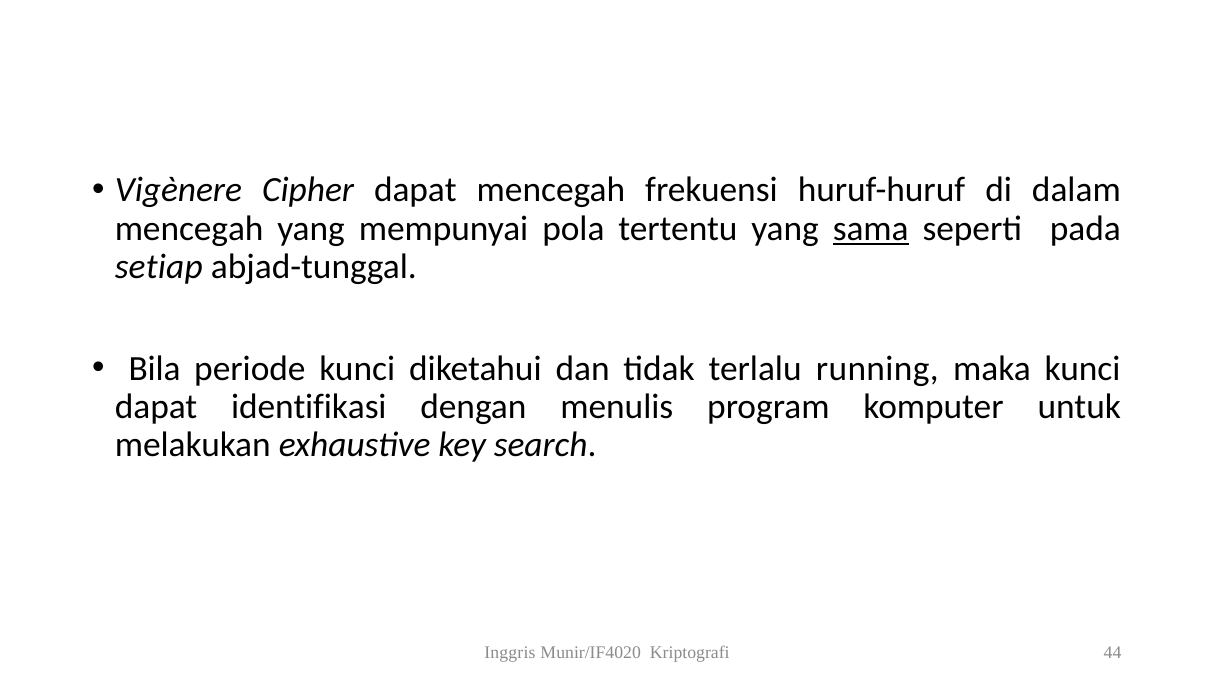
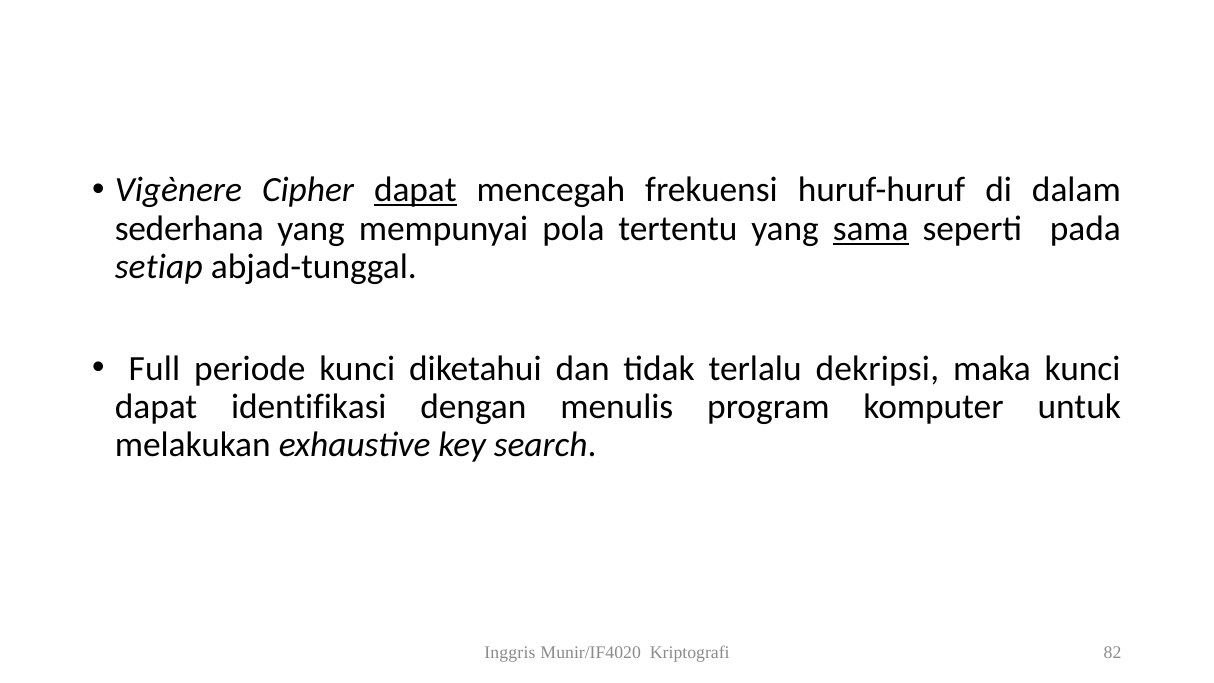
dapat underline: none -> present (415, 190)
mencegah: mencegah -> sederhana (189, 228)
Bila: Bila -> Full (154, 368)
running: running -> dekripsi (877, 368)
44: 44 -> 82 (1113, 652)
